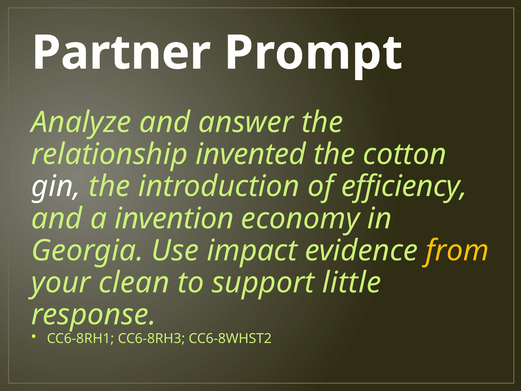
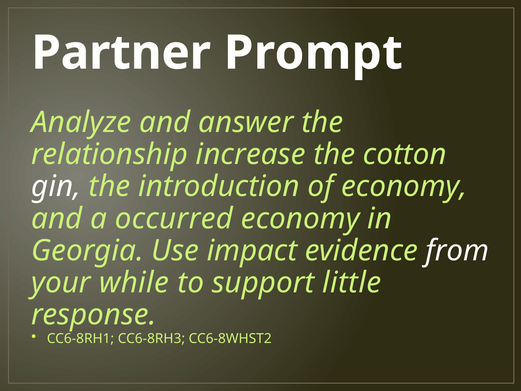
invented: invented -> increase (251, 154)
of efficiency: efficiency -> economy (404, 186)
invention: invention -> occurred (174, 218)
from colour: yellow -> white (457, 250)
clean: clean -> while (134, 283)
